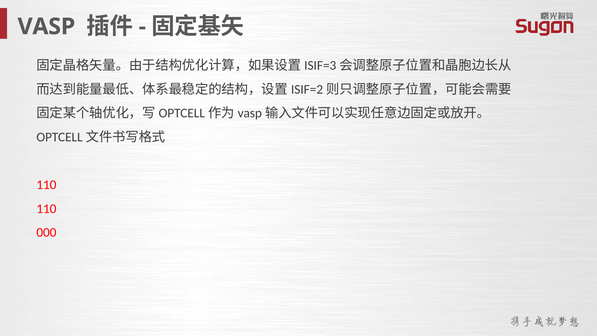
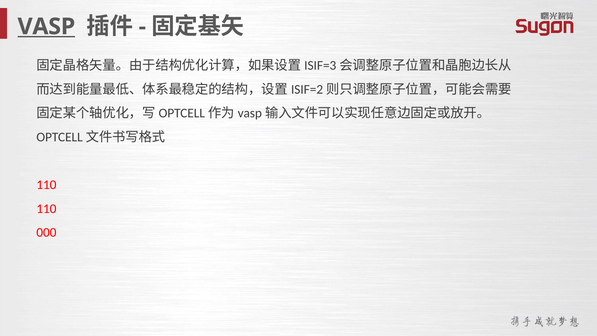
VASP underline: none -> present (46, 27)
